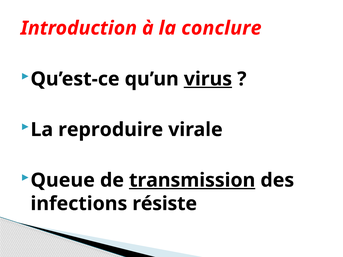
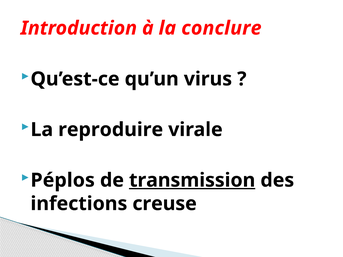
virus underline: present -> none (208, 79)
Queue: Queue -> Péplos (63, 180)
résiste: résiste -> creuse (165, 204)
